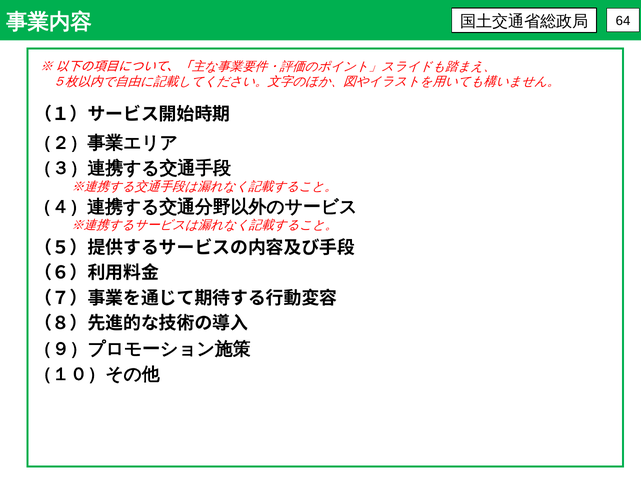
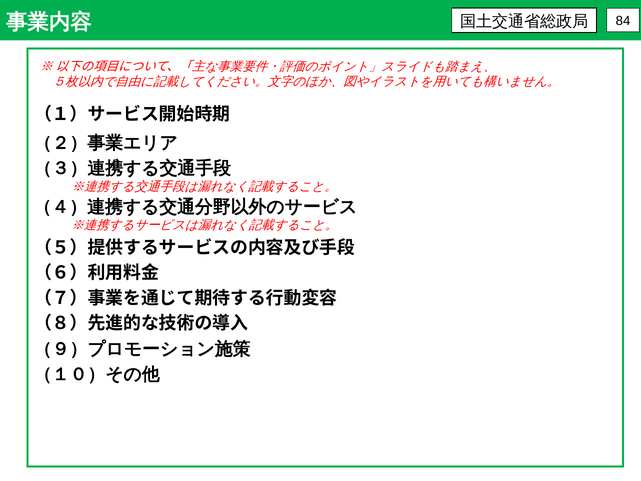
64: 64 -> 84 (623, 21)
